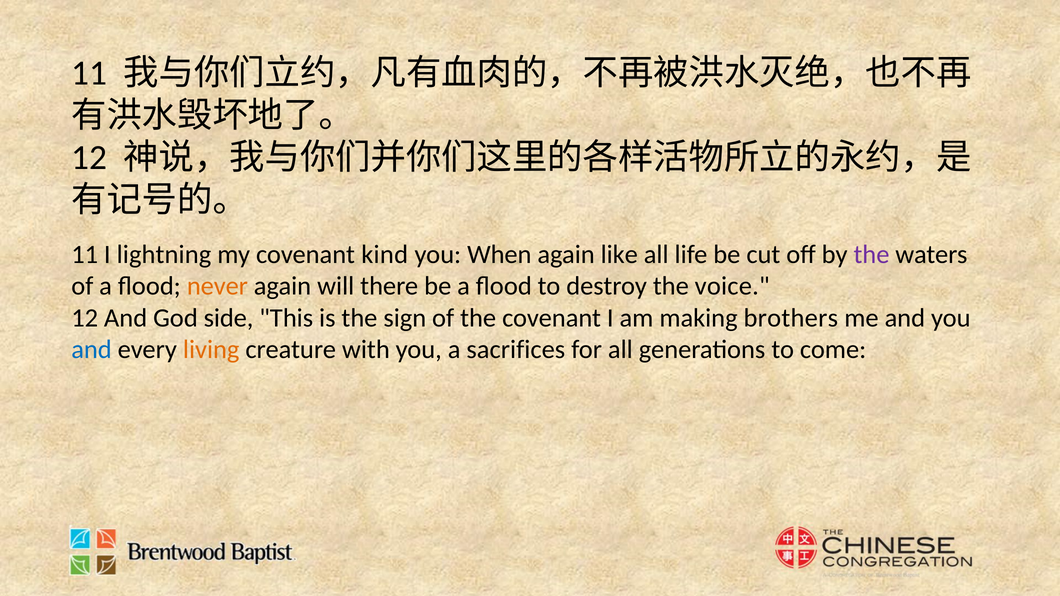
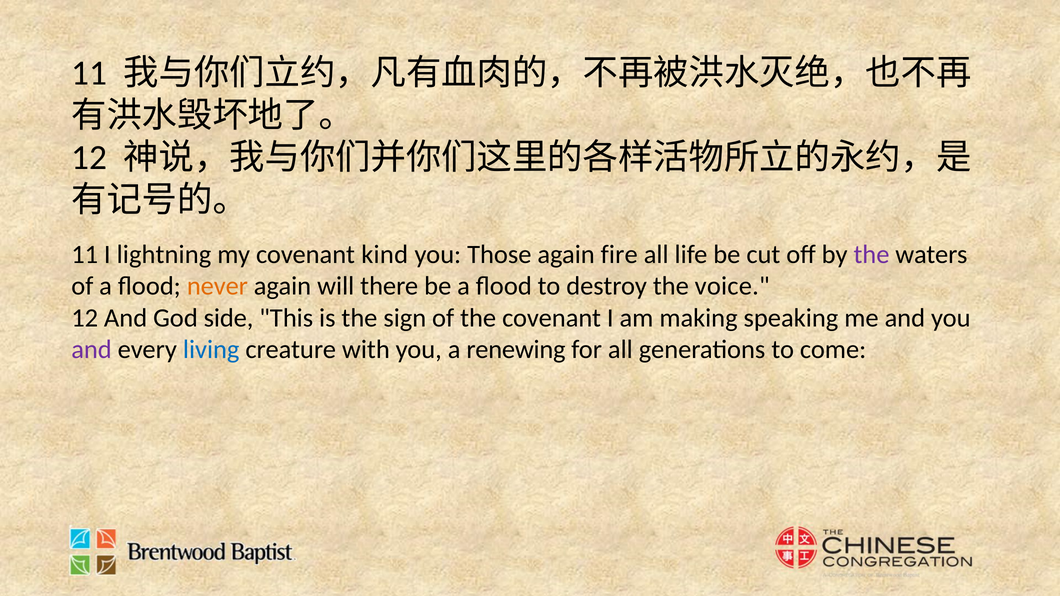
When: When -> Those (499, 254)
like: like -> fire (619, 254)
brothers: brothers -> speaking (791, 318)
and colour: blue -> purple (92, 350)
living colour: orange -> blue (211, 350)
sacrifices: sacrifices -> renewing (516, 350)
